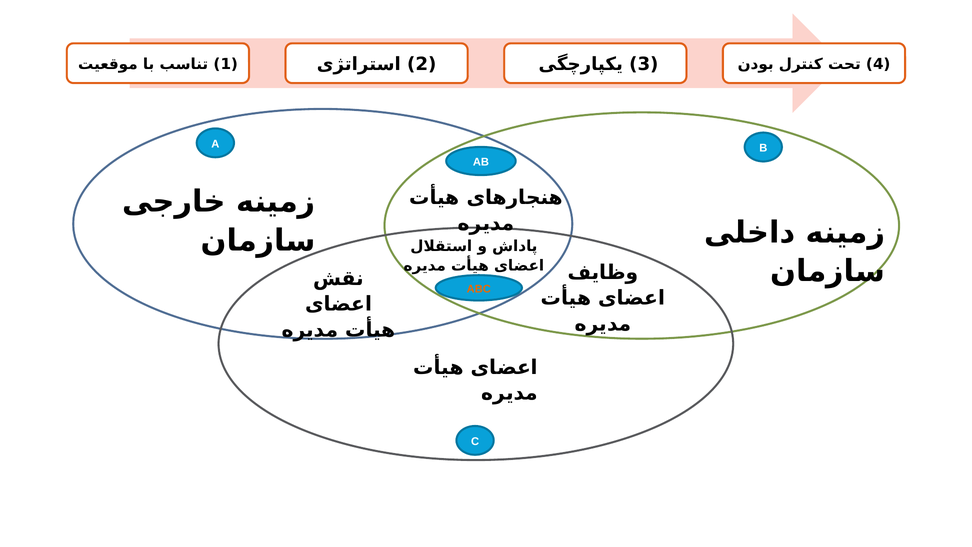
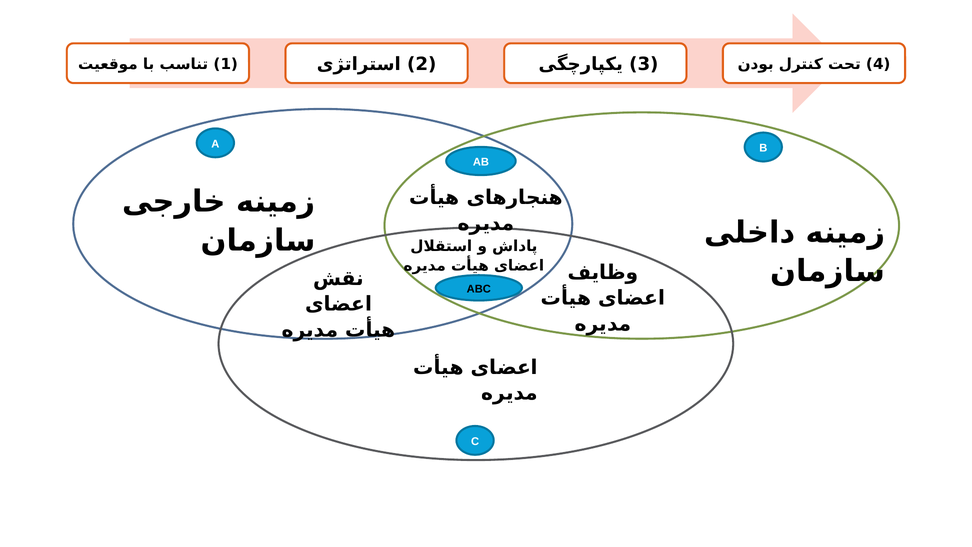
ABC colour: orange -> black (479, 289)
